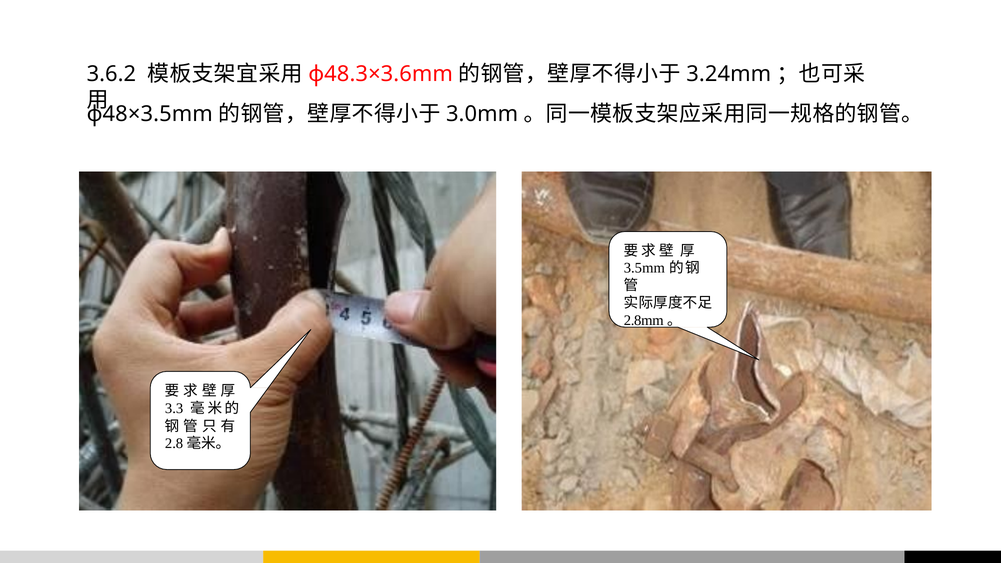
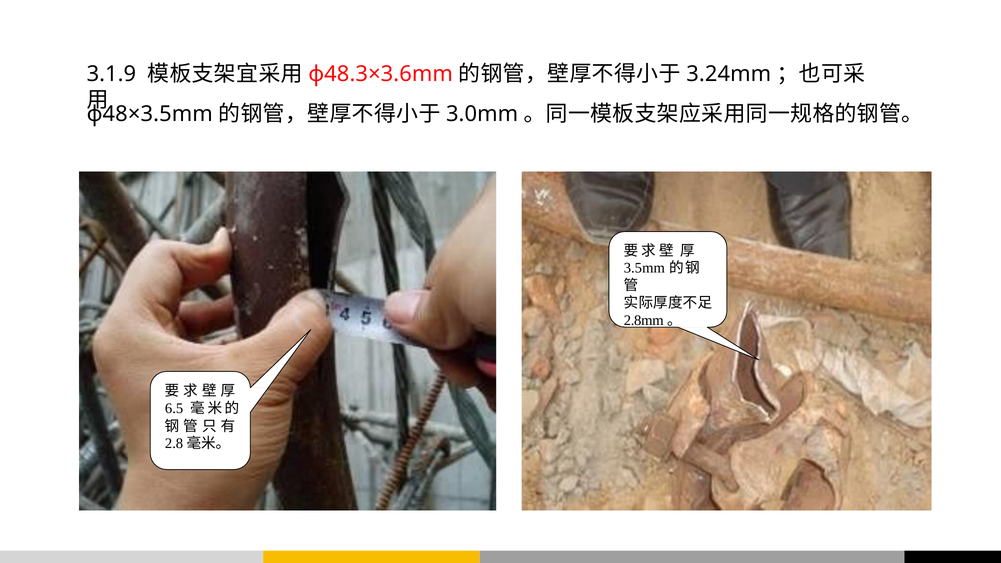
3.6.2: 3.6.2 -> 3.1.9 (111, 74)
3.3: 3.3 -> 6.5 (174, 408)
